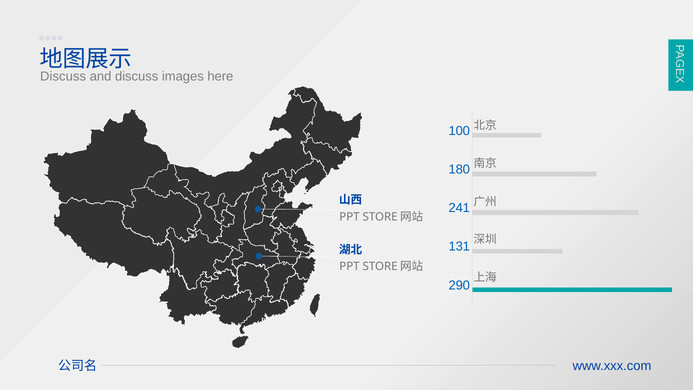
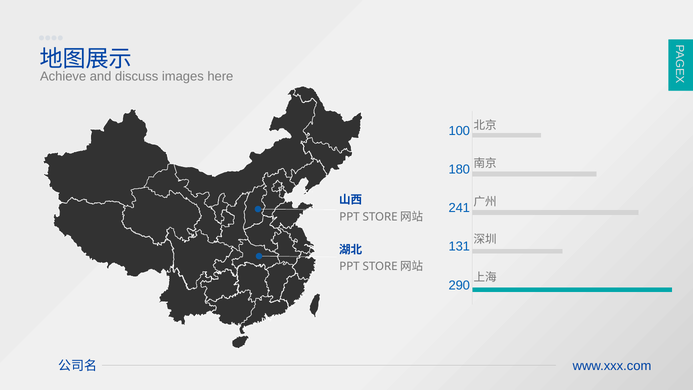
Discuss: Discuss -> Achieve (63, 76)
